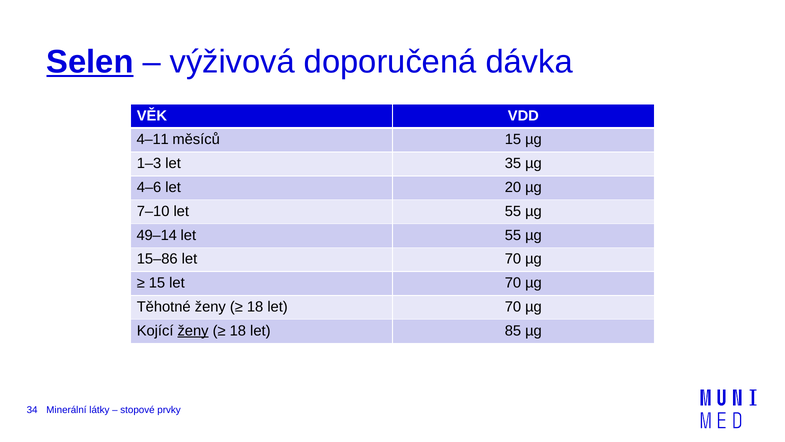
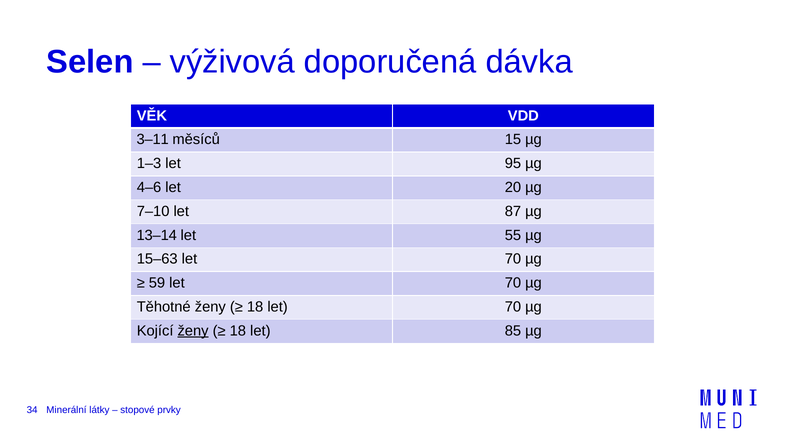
Selen underline: present -> none (90, 62)
4–11: 4–11 -> 3–11 (153, 139)
35: 35 -> 95 (513, 163)
7–10 let 55: 55 -> 87 (513, 211)
49–14: 49–14 -> 13–14 (157, 235)
15–86: 15–86 -> 15–63 (157, 259)
15: 15 -> 59 (157, 283)
